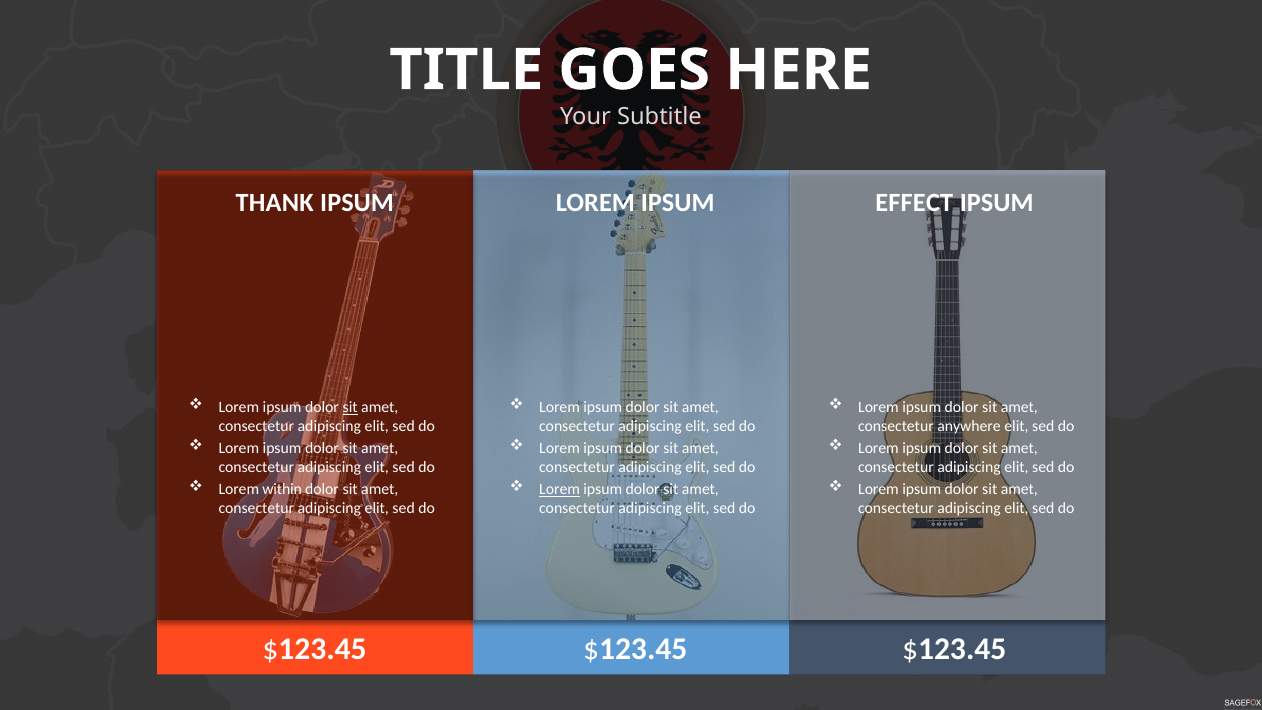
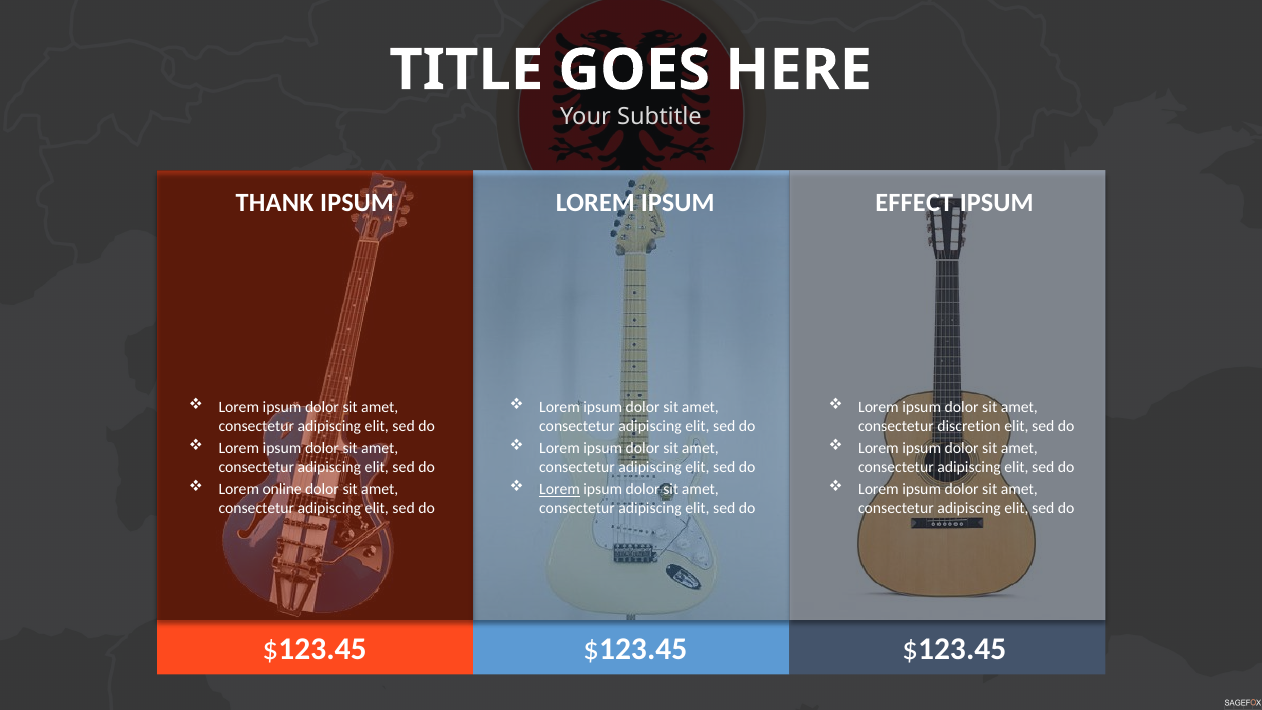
sit underline: present -> none (350, 407)
anywhere: anywhere -> discretion (969, 426)
within: within -> online (282, 489)
